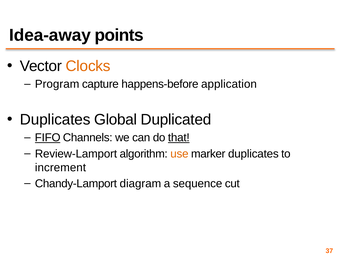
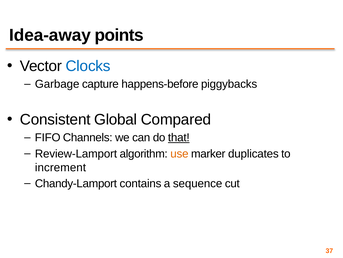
Clocks colour: orange -> blue (88, 66)
Program: Program -> Garbage (57, 84)
application: application -> piggybacks (229, 84)
Duplicates: Duplicates -> Consistent (55, 119)
Duplicated: Duplicated -> Compared (176, 119)
FIFO underline: present -> none (48, 137)
diagram: diagram -> contains (141, 183)
